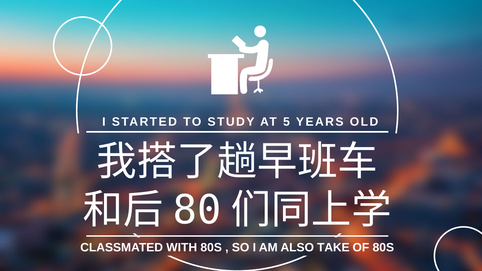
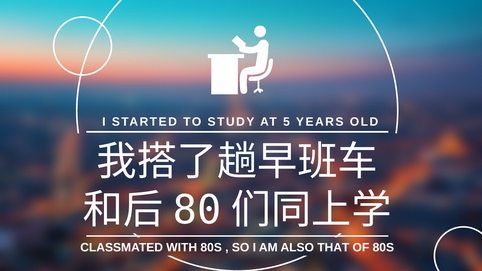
TAKE: TAKE -> THAT (333, 248)
